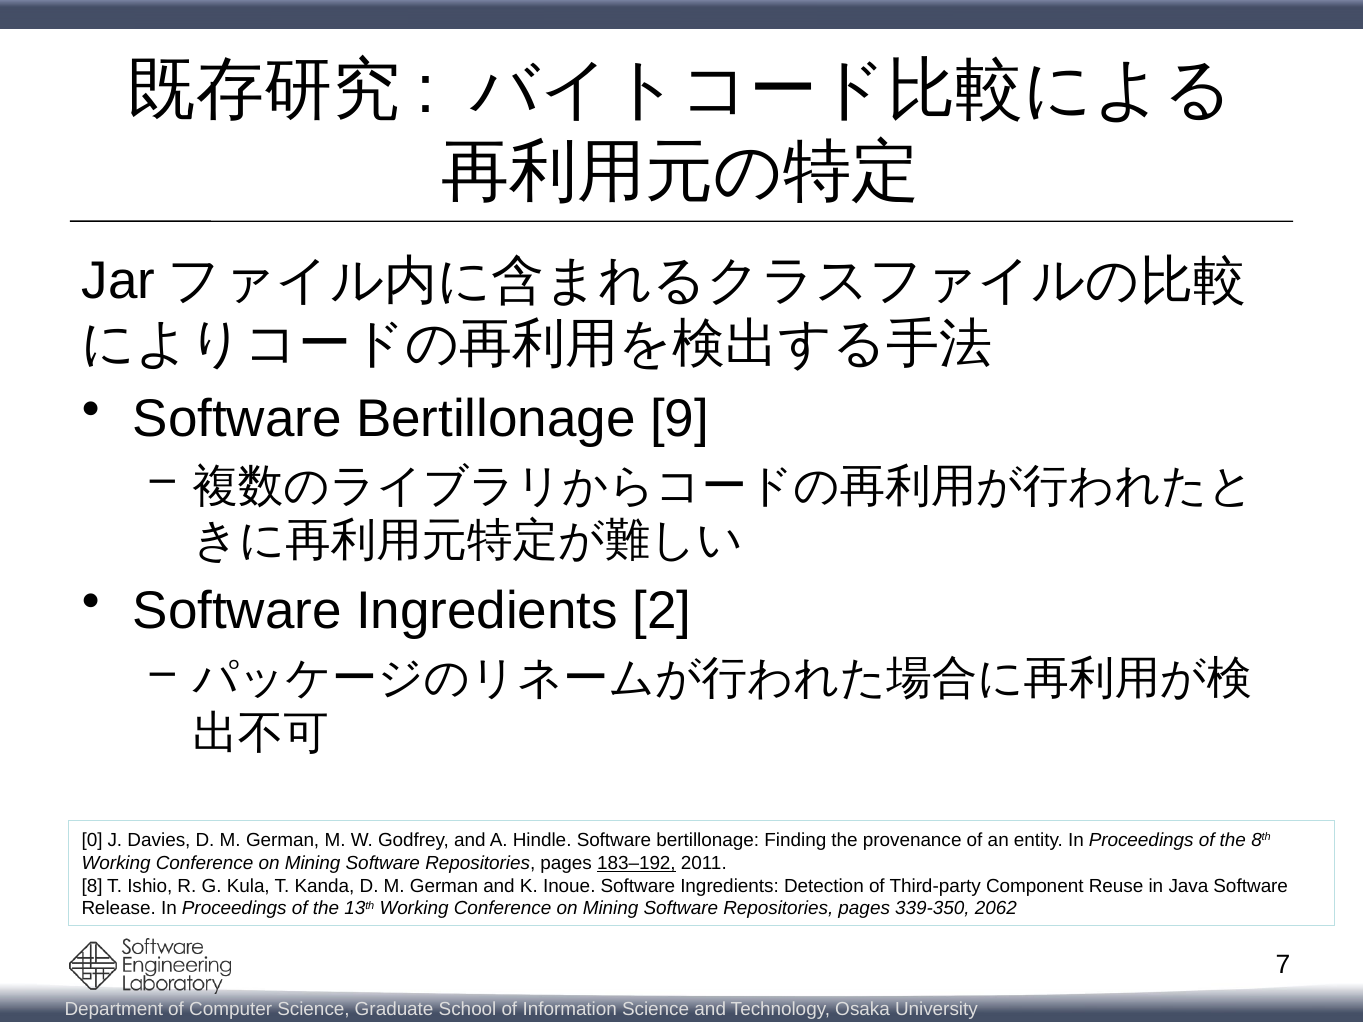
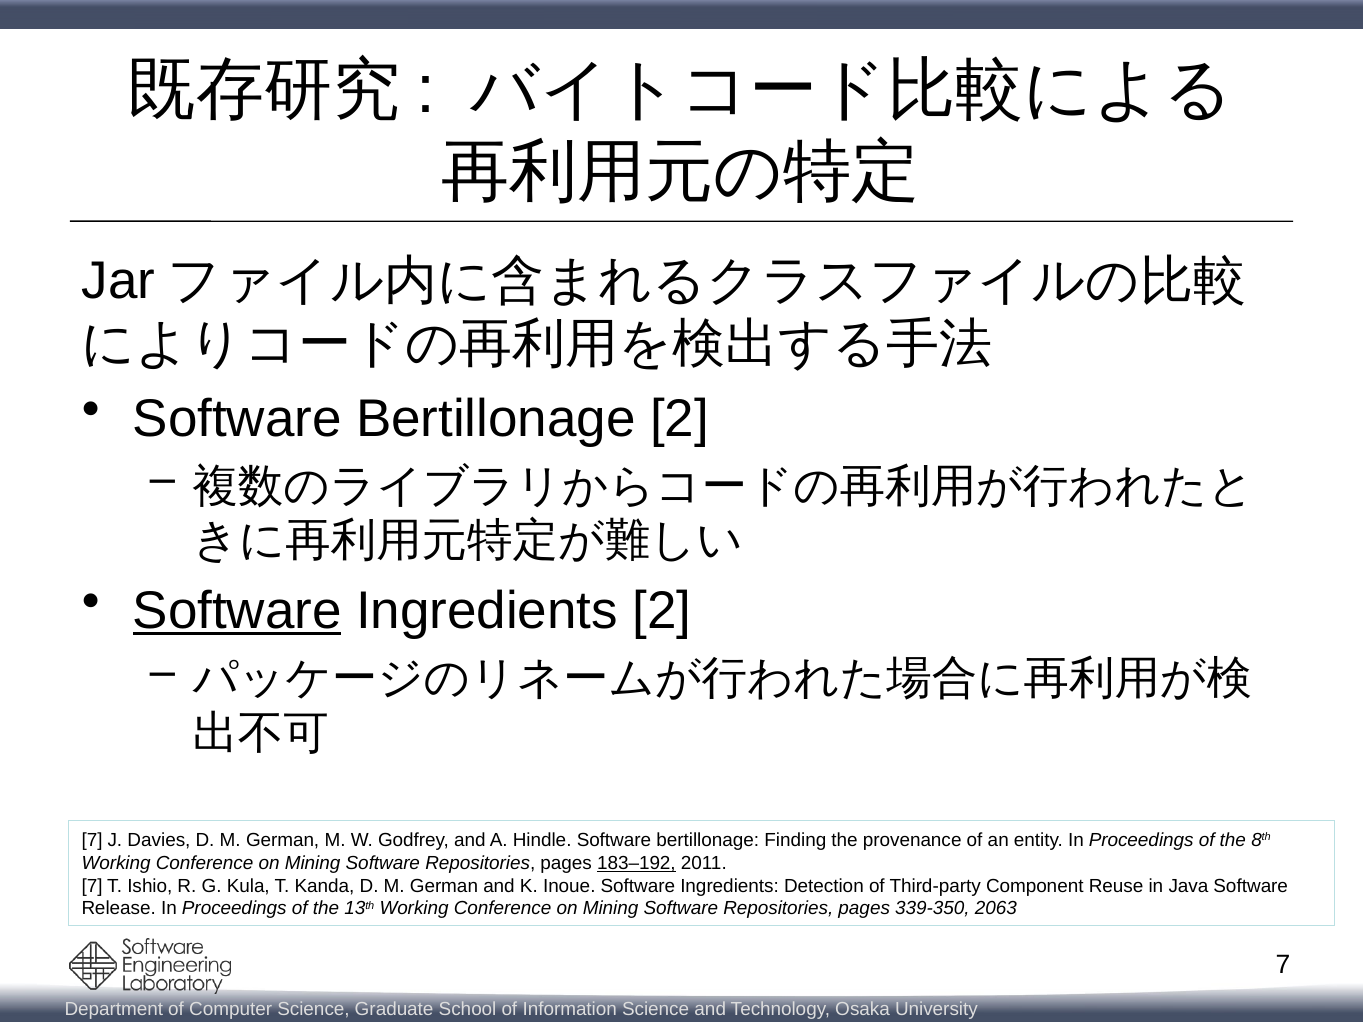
Bertillonage 9: 9 -> 2 (679, 419)
Software underline: none -> present (237, 611)
0: 0 -> 7 (92, 841)
8: 8 -> 7 (92, 886)
2062: 2062 -> 2063 (996, 909)
